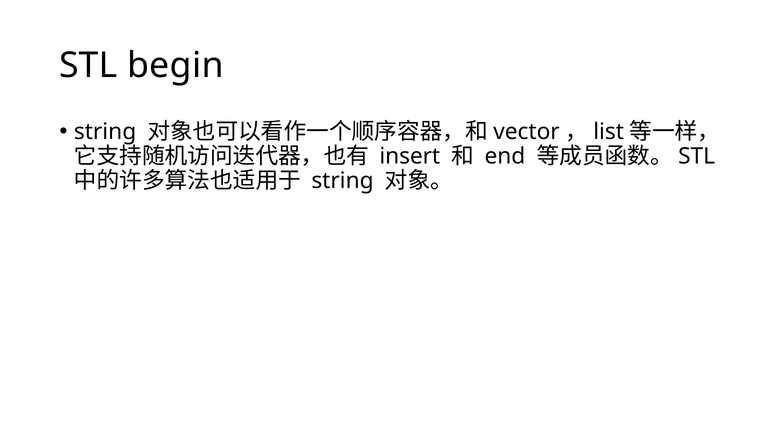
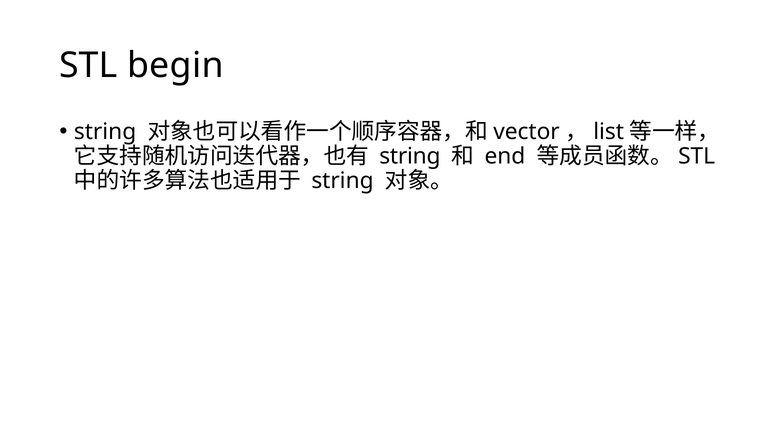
insert: insert -> string (410, 156)
